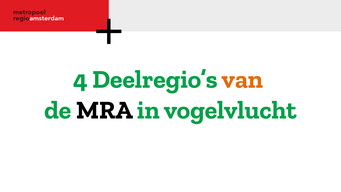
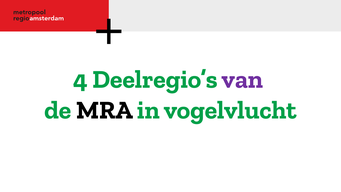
van colour: orange -> purple (242, 79)
